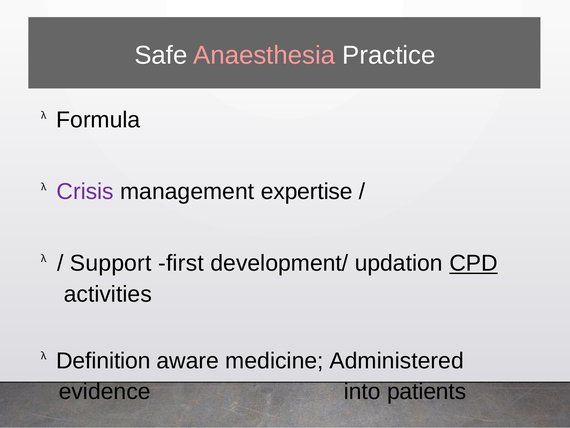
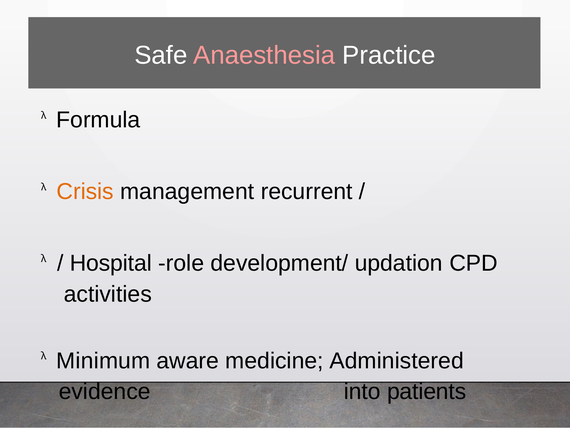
Crisis colour: purple -> orange (85, 191)
expertise: expertise -> recurrent (307, 191)
Support: Support -> Hospital (111, 263)
first: first -> role (185, 263)
CPD underline: present -> none (474, 263)
Definition: Definition -> Minimum (103, 360)
